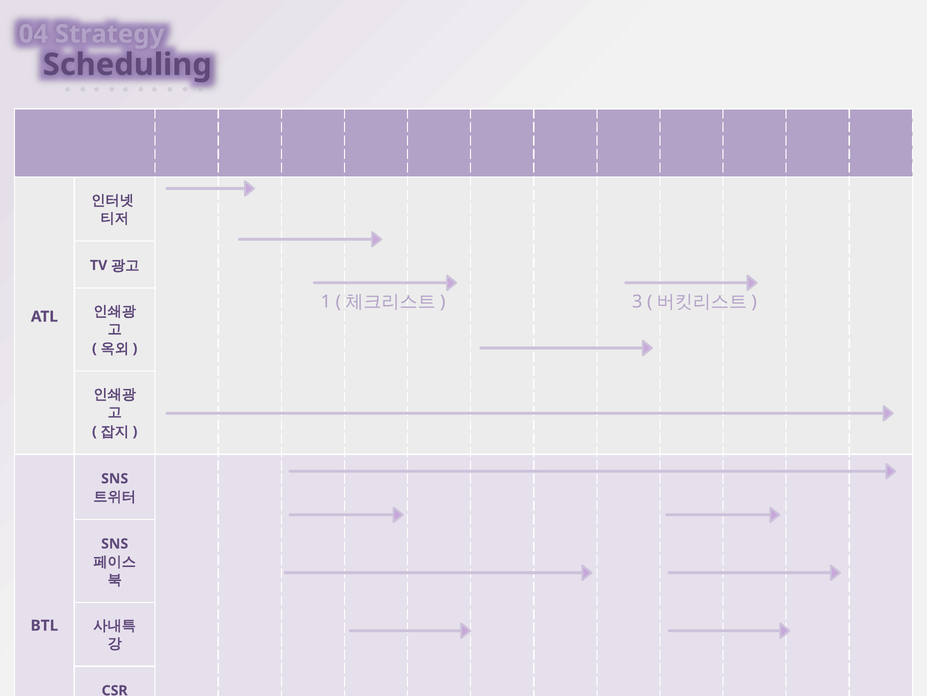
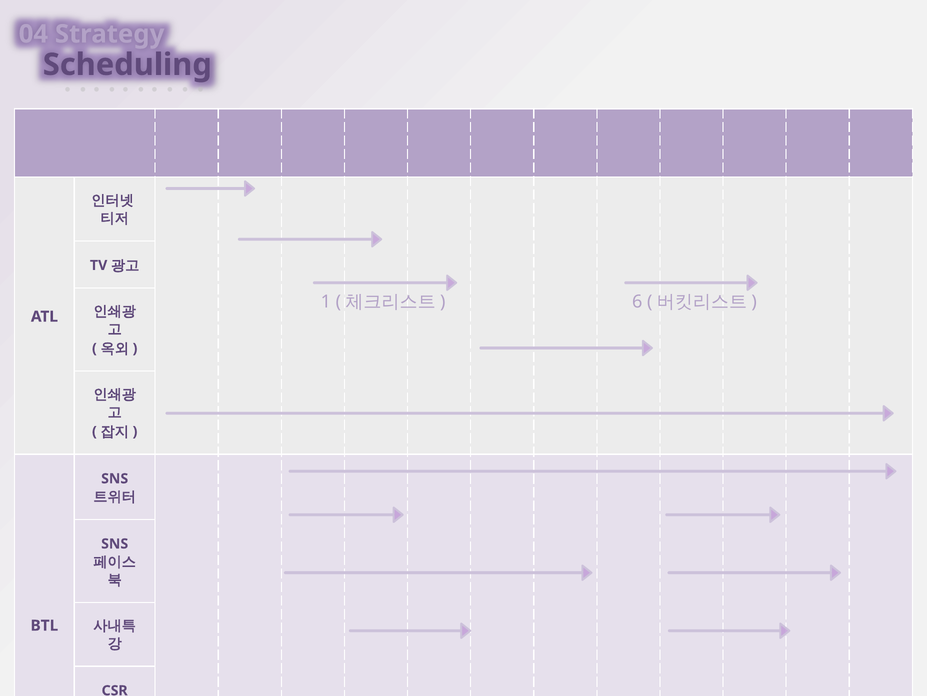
3: 3 -> 6 (637, 301)
